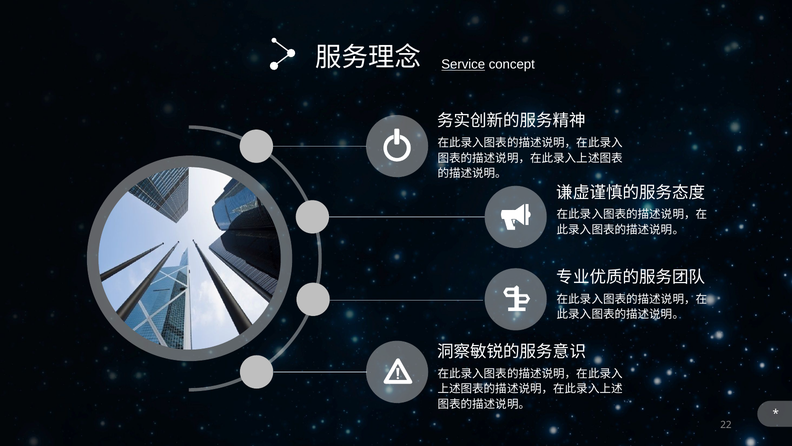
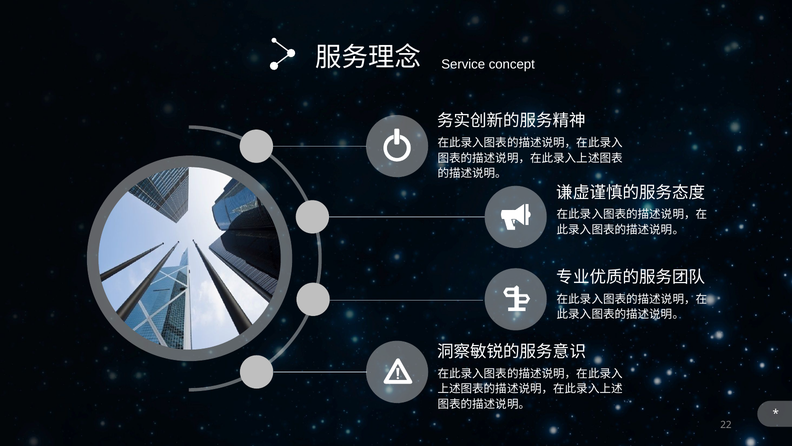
Service underline: present -> none (463, 64)
